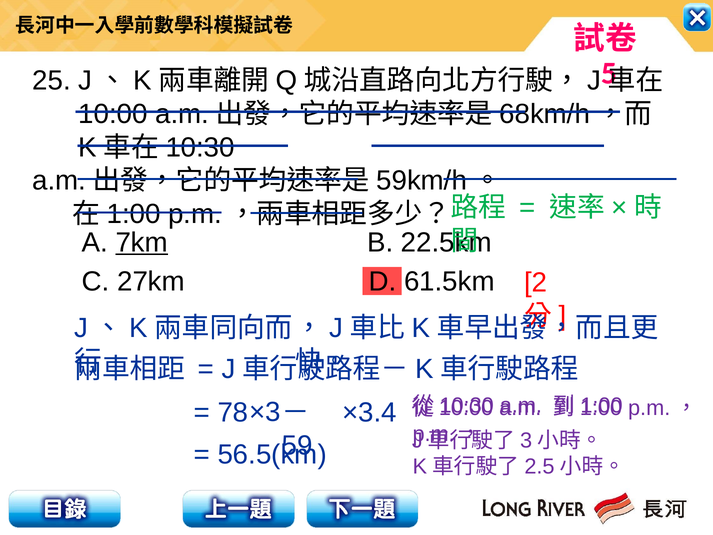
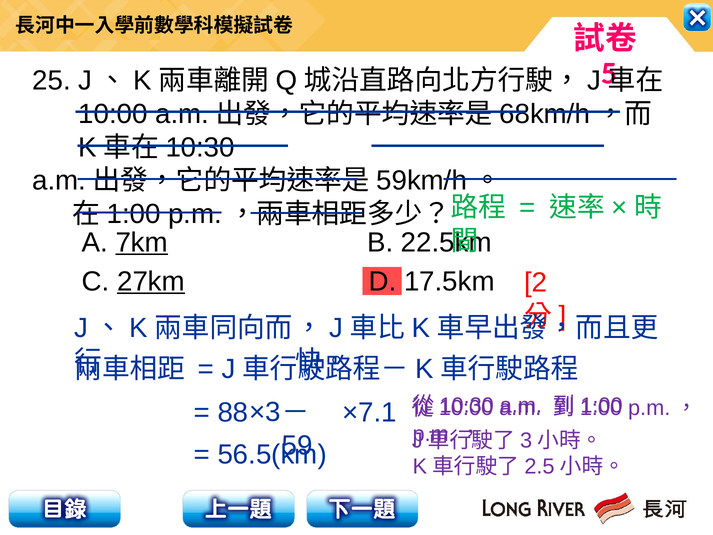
27km underline: none -> present (151, 281)
61.5km: 61.5km -> 17.5km (449, 281)
×3.4: ×3.4 -> ×7.1 (369, 412)
78: 78 -> 88 (233, 412)
